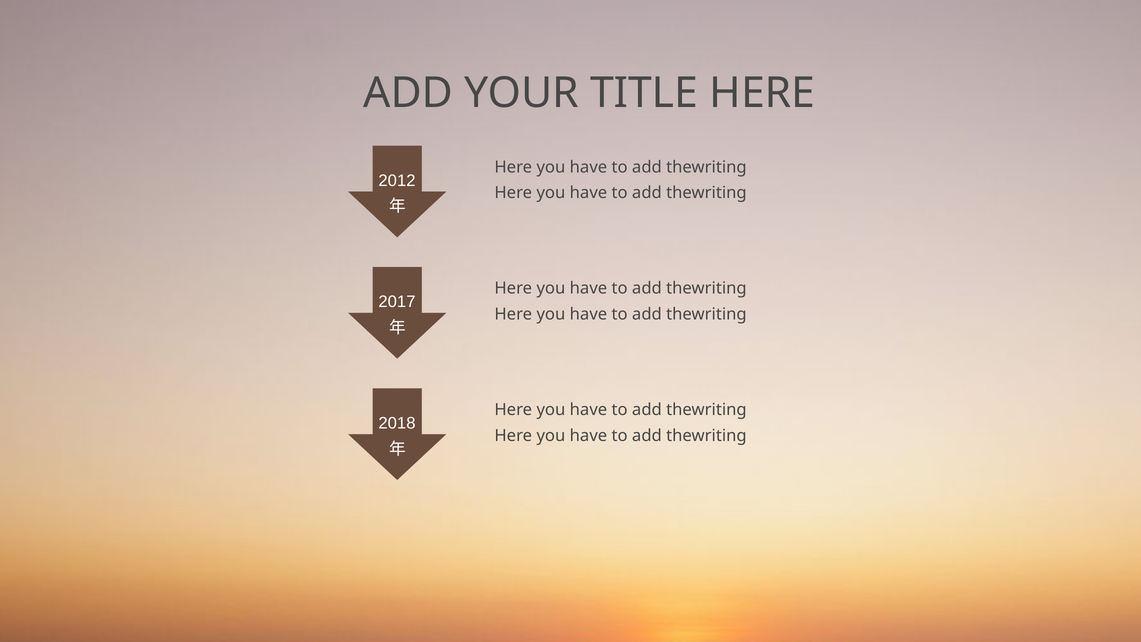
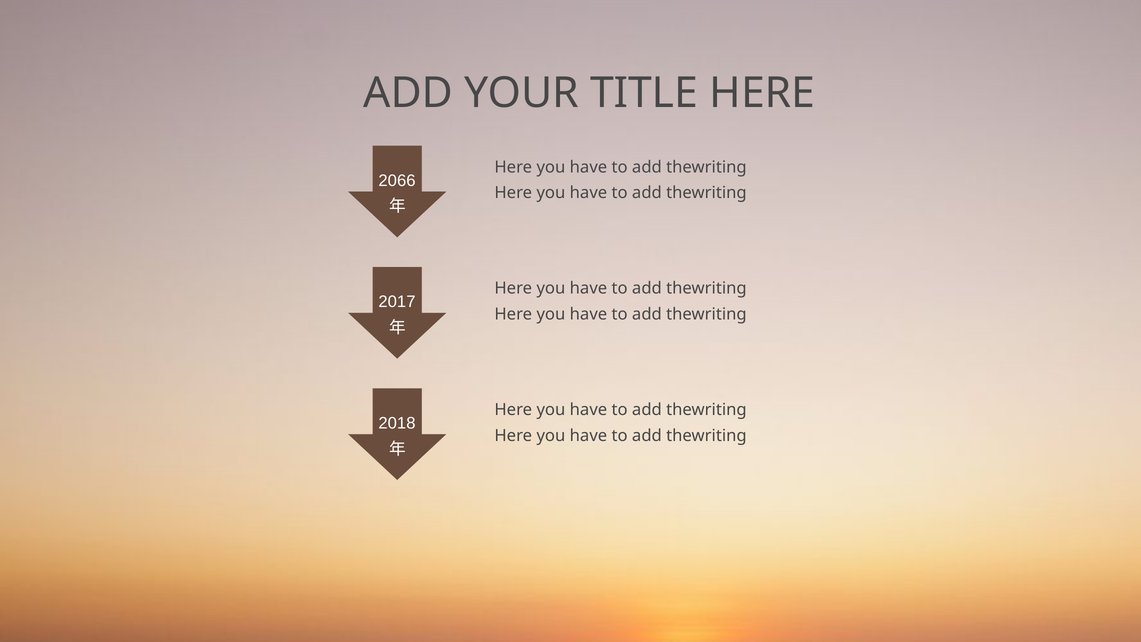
2012: 2012 -> 2066 (397, 180)
